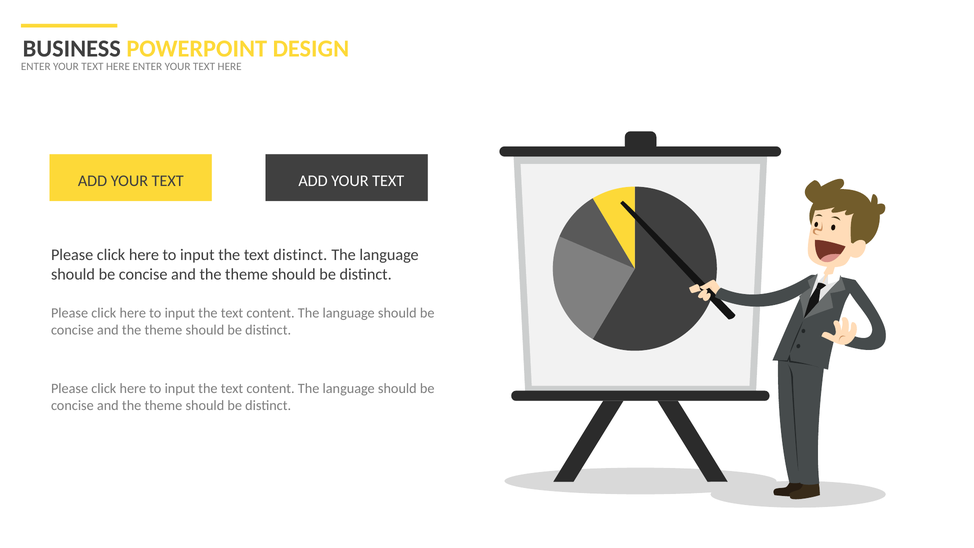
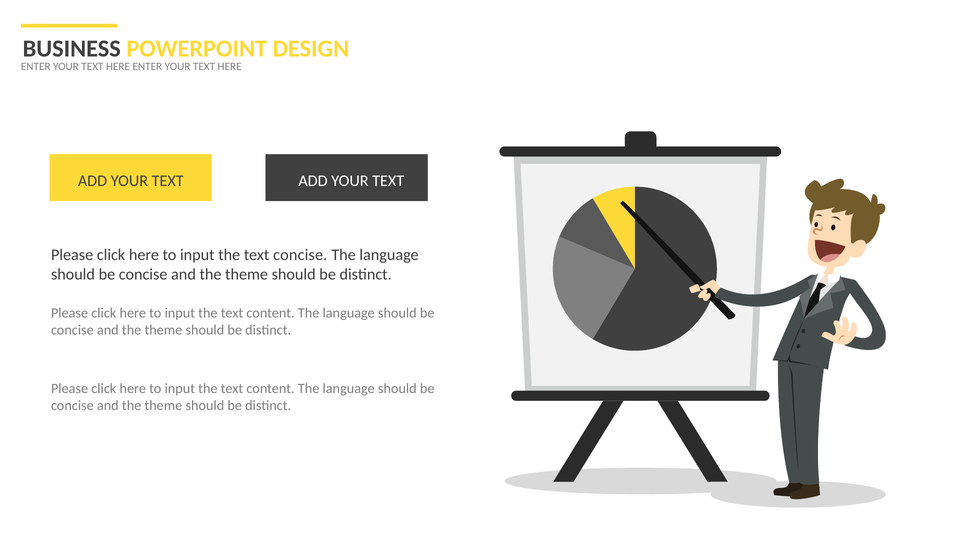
text distinct: distinct -> concise (300, 255)
